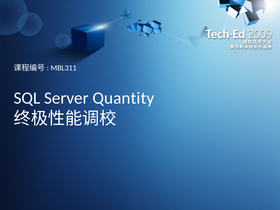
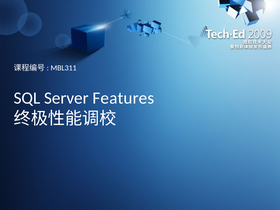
Quantity: Quantity -> Features (123, 98)
